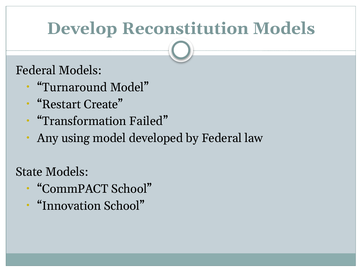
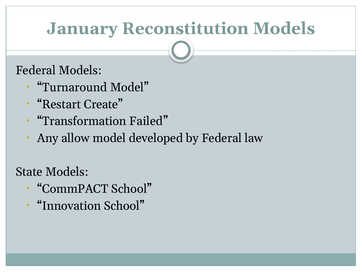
Develop: Develop -> January (82, 28)
using: using -> allow (76, 138)
